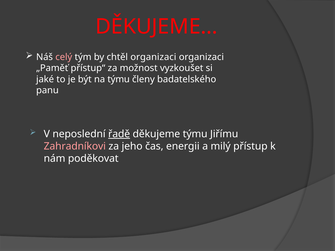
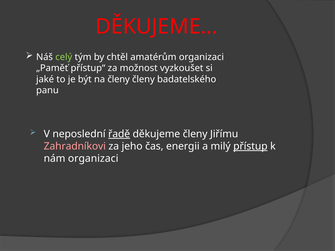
celý colour: pink -> light green (64, 57)
chtěl organizaci: organizaci -> amatérům (153, 57)
na týmu: týmu -> členy (119, 79)
děkujeme týmu: týmu -> členy (195, 134)
přístup underline: none -> present (250, 146)
nám poděkovat: poděkovat -> organizaci (93, 159)
